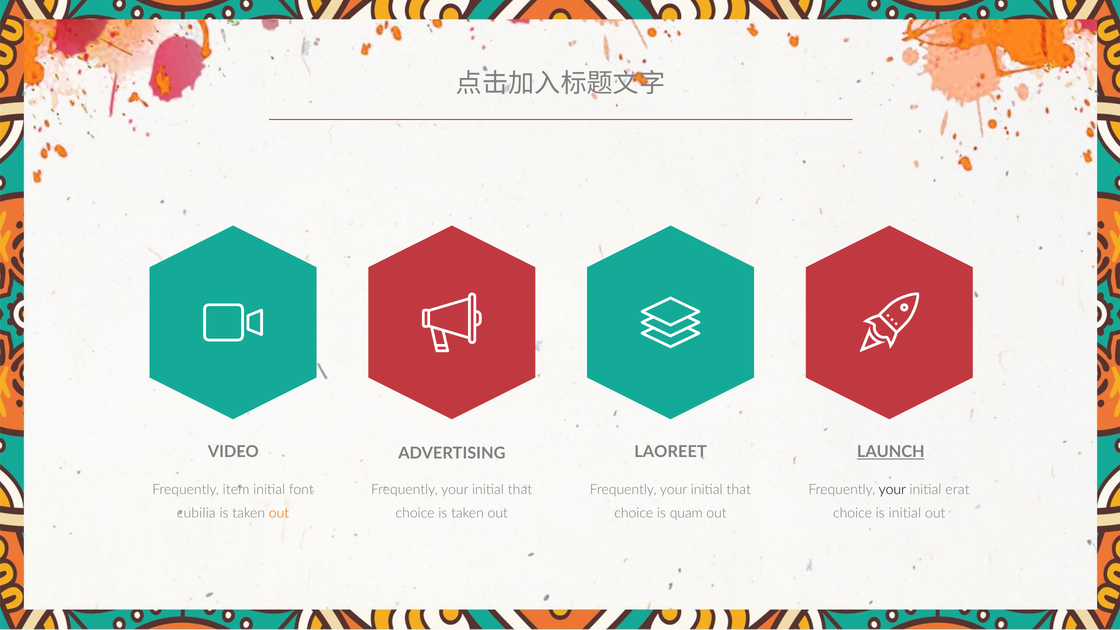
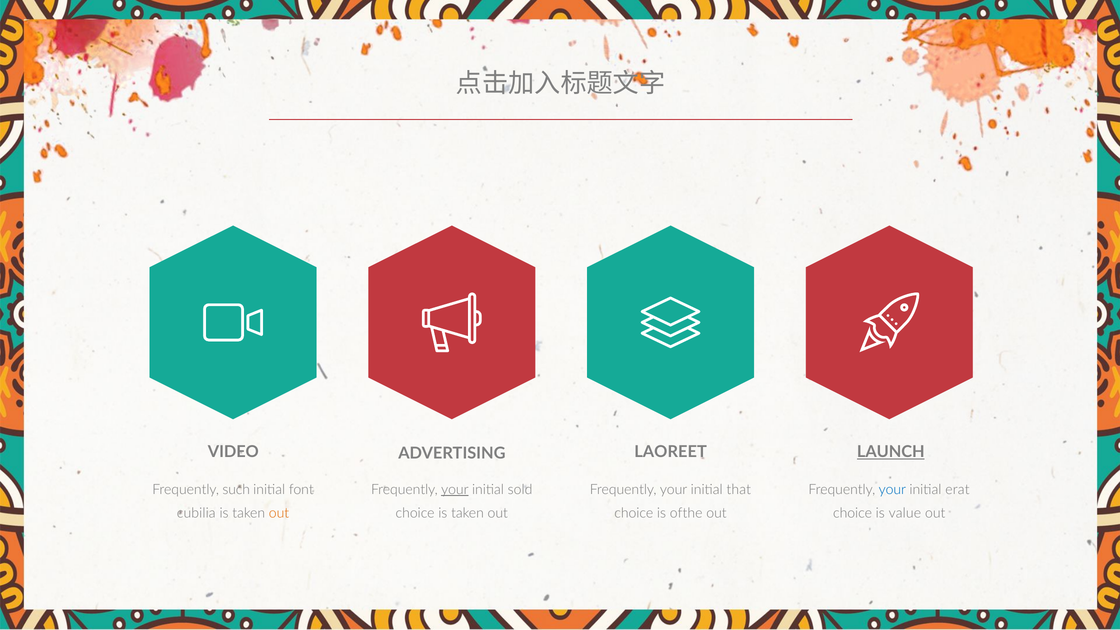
item: item -> such (236, 490)
your underline: none -> present (455, 490)
that: that -> sold (520, 490)
your colour: black -> blue (892, 490)
quam: quam -> ofthe (686, 513)
is initial: initial -> value (905, 513)
